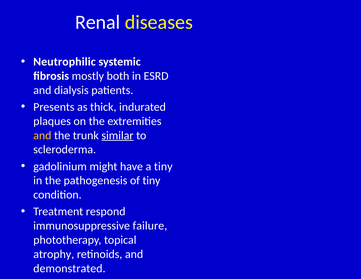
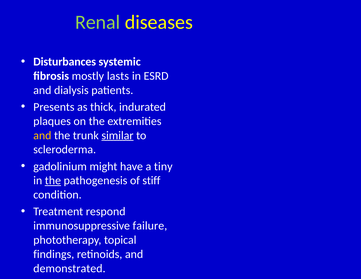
Renal colour: white -> light green (98, 22)
Neutrophilic: Neutrophilic -> Disturbances (65, 62)
both: both -> lasts (118, 76)
the underline: none -> present (53, 181)
of tiny: tiny -> stiff (151, 181)
atrophy: atrophy -> findings (54, 254)
